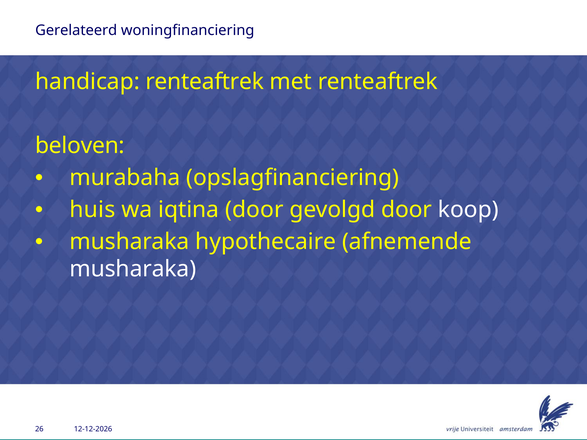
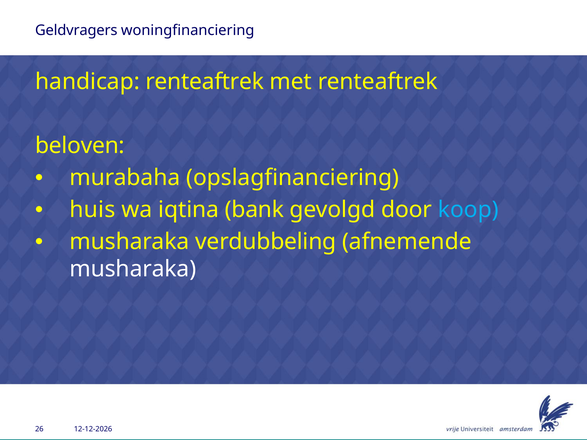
Gerelateerd: Gerelateerd -> Geldvragers (76, 30)
iqtina door: door -> bank (254, 210)
koop colour: white -> light blue (468, 210)
hypothecaire: hypothecaire -> verdubbeling (266, 242)
